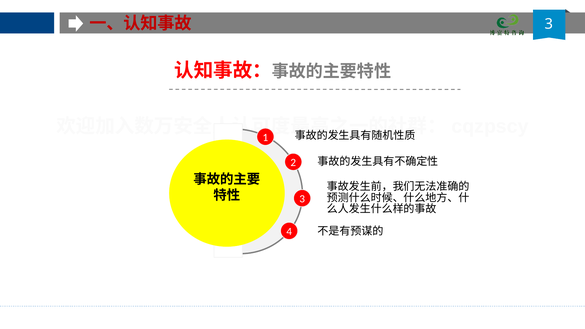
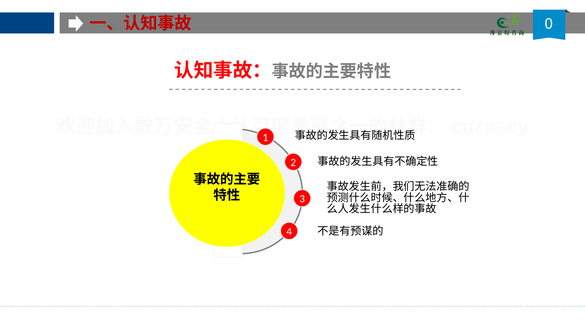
3: 3 -> 0 (549, 24)
